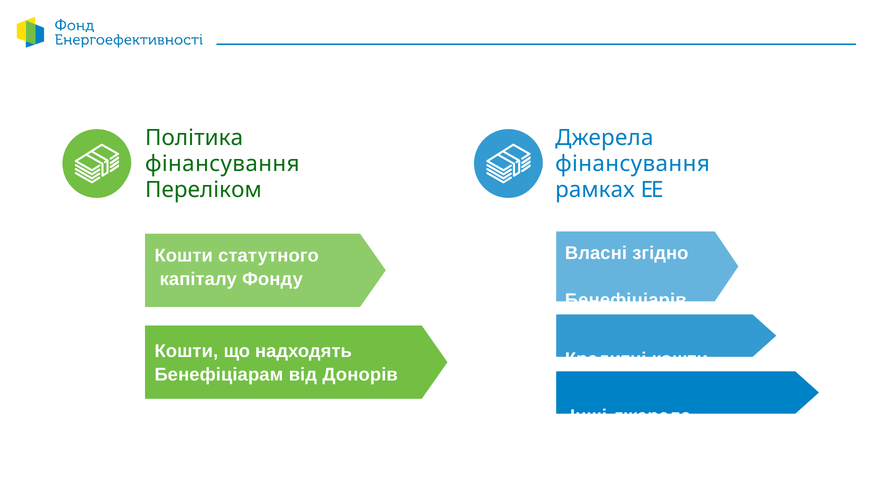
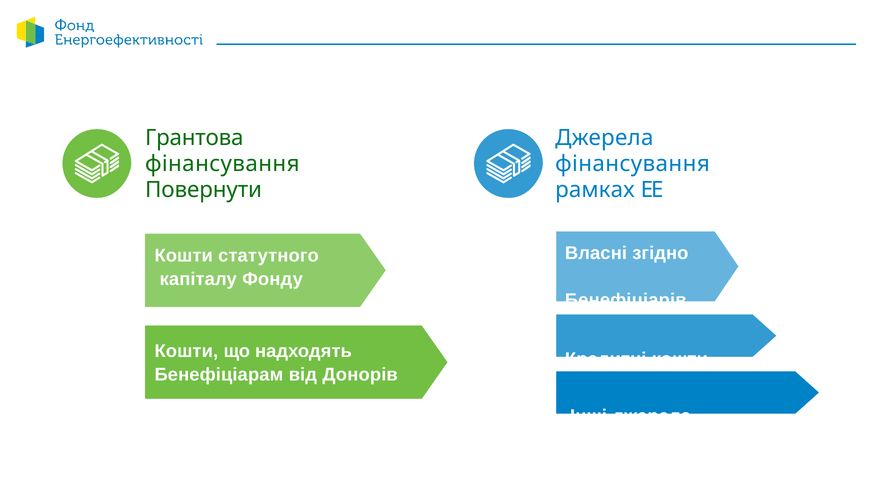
Політика: Політика -> Грантова (194, 138)
Переліком: Переліком -> Повернути (204, 190)
